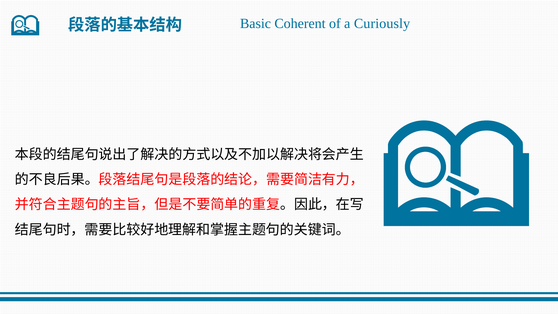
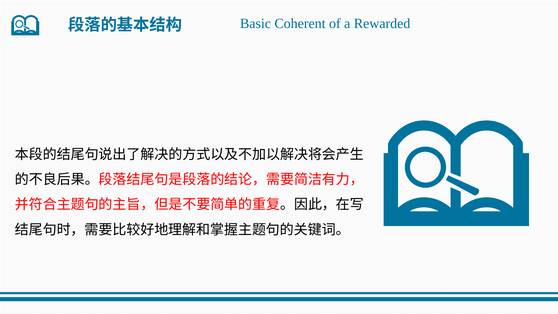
Curiously: Curiously -> Rewarded (382, 24)
